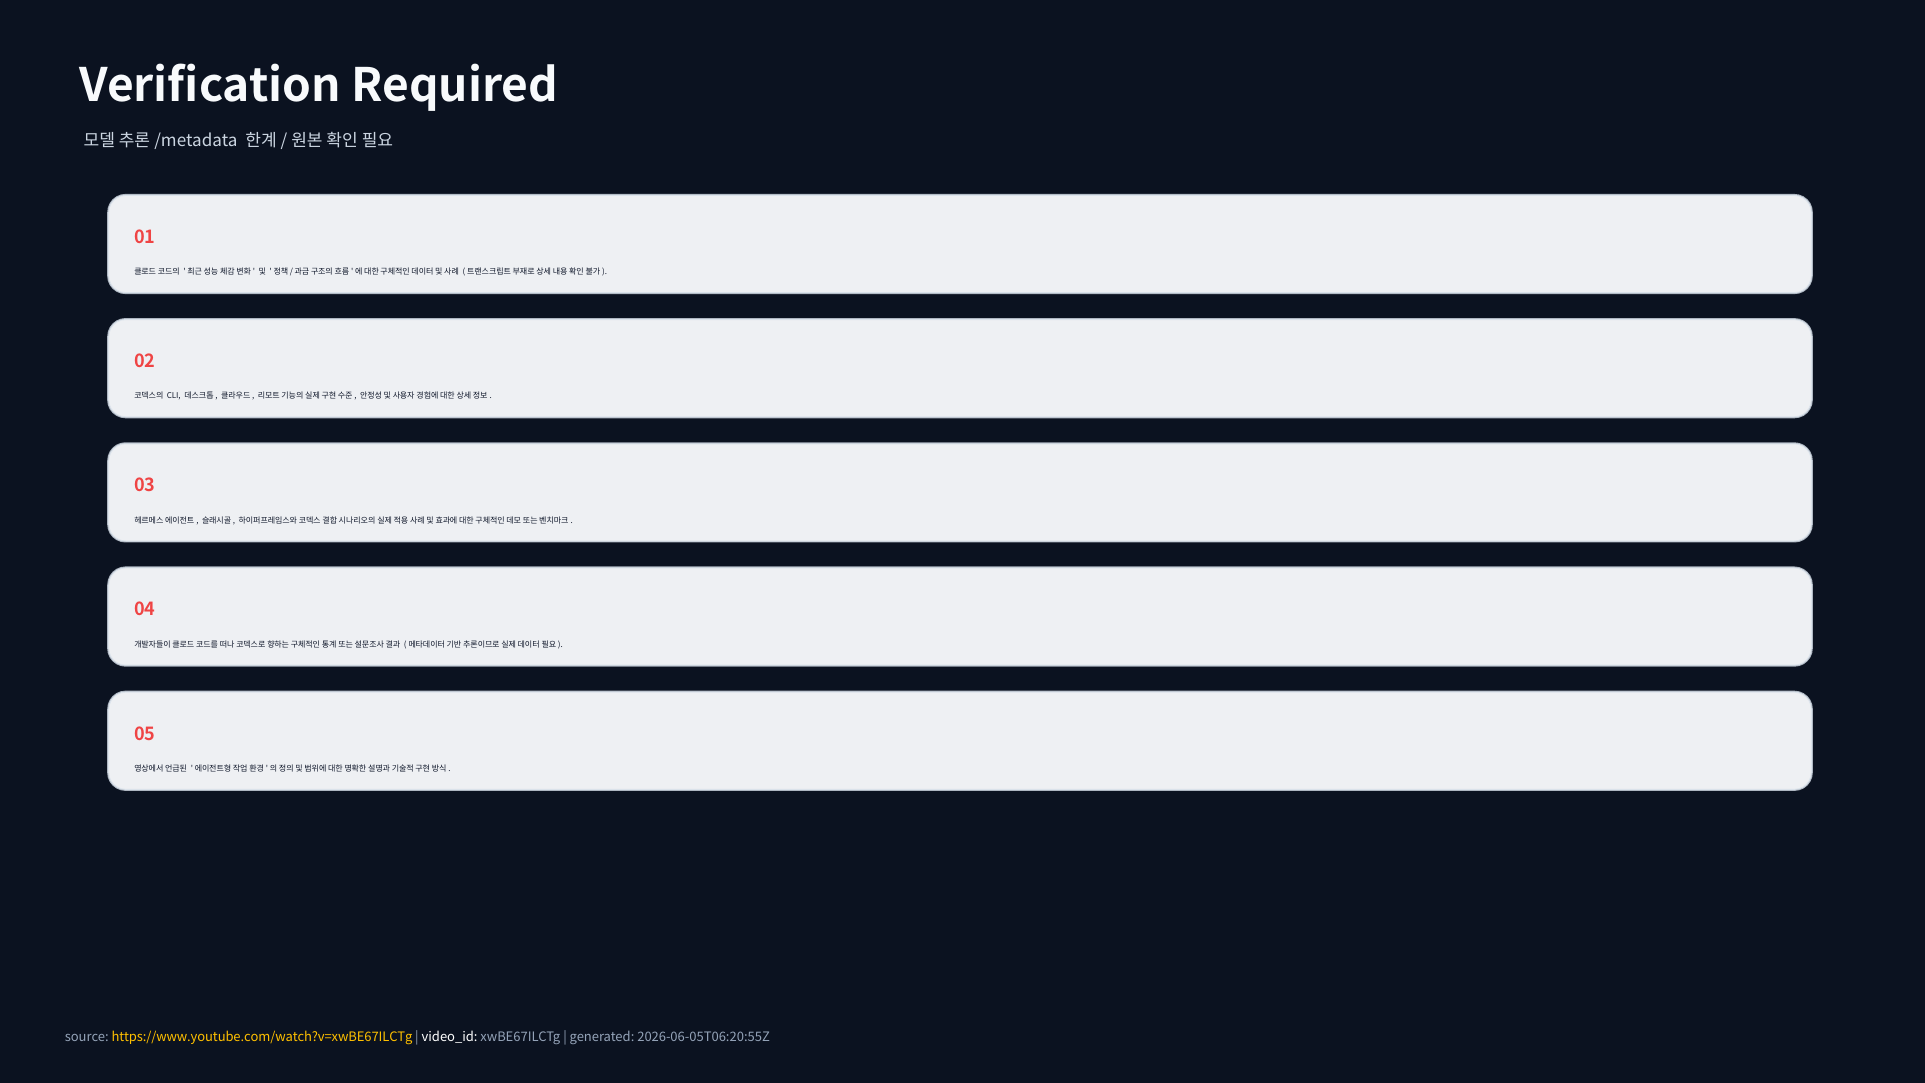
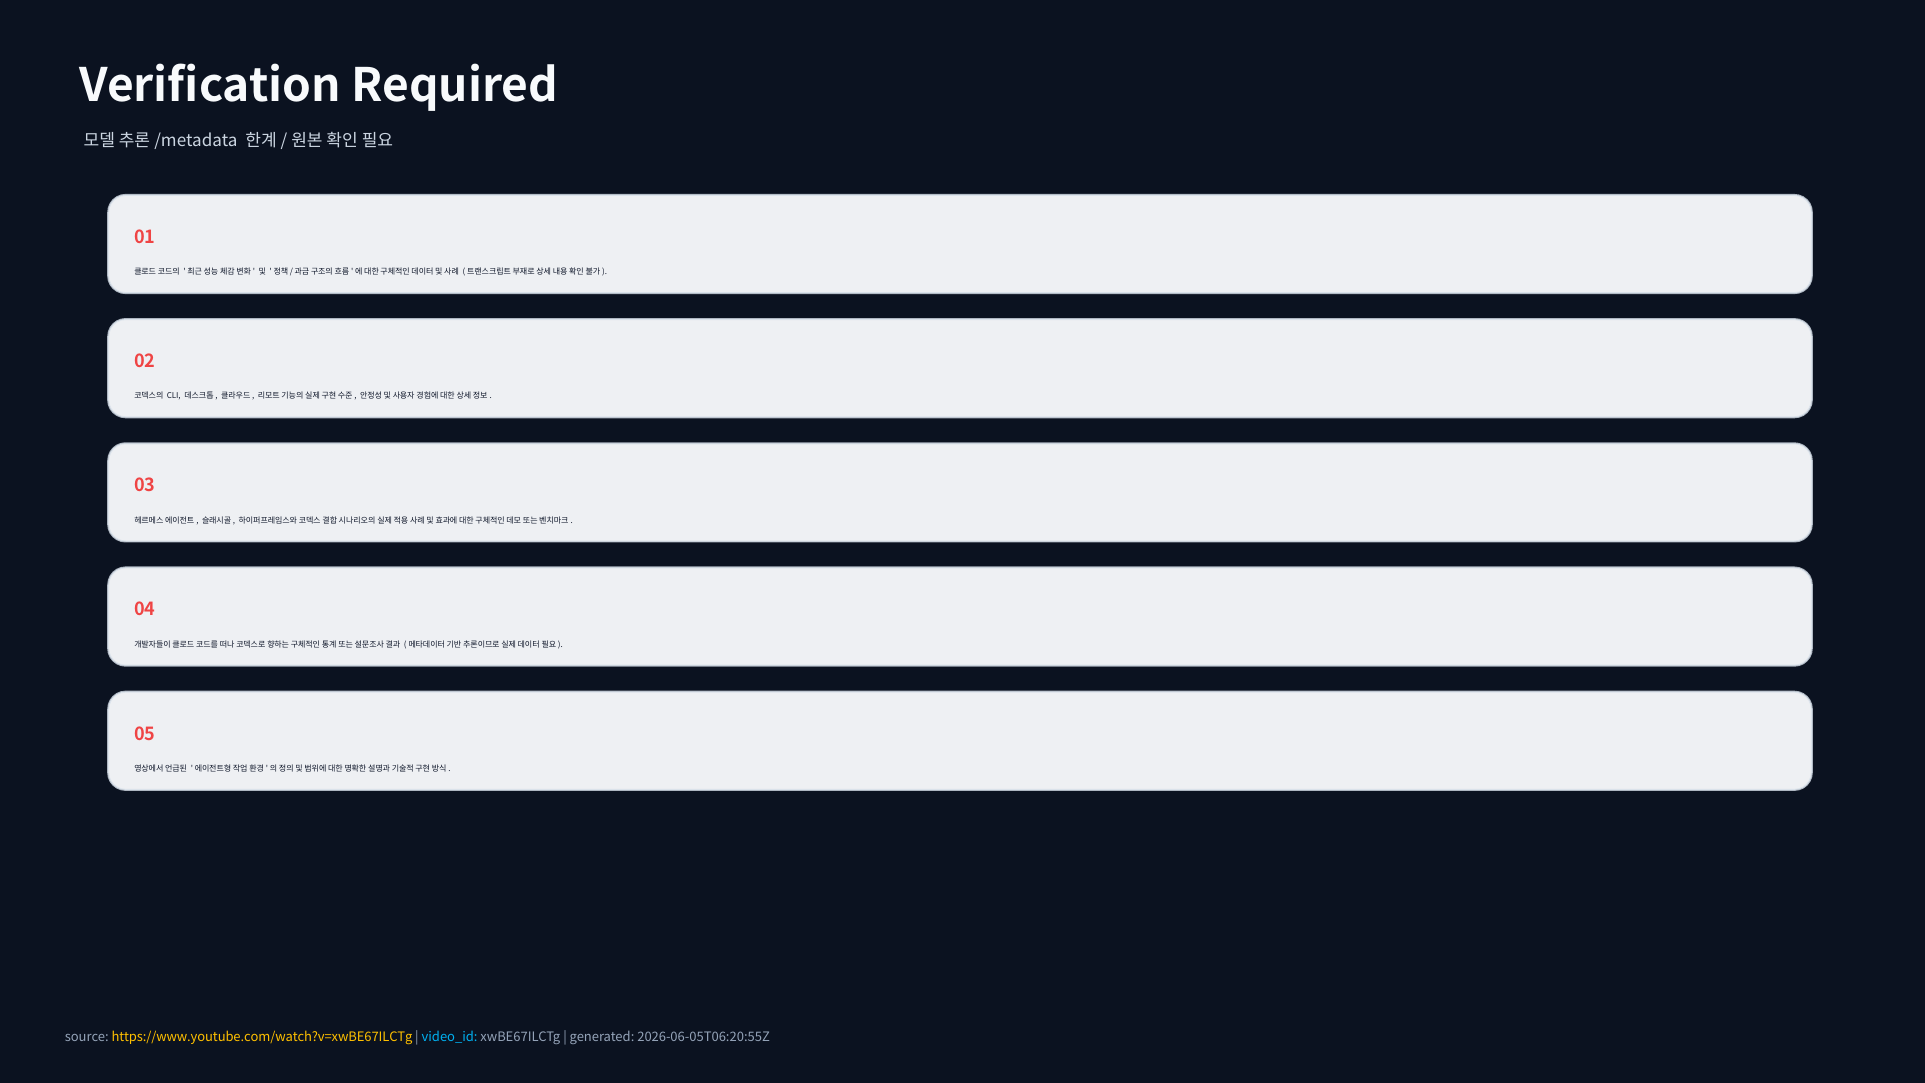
video_id colour: white -> light blue (450, 1037)
